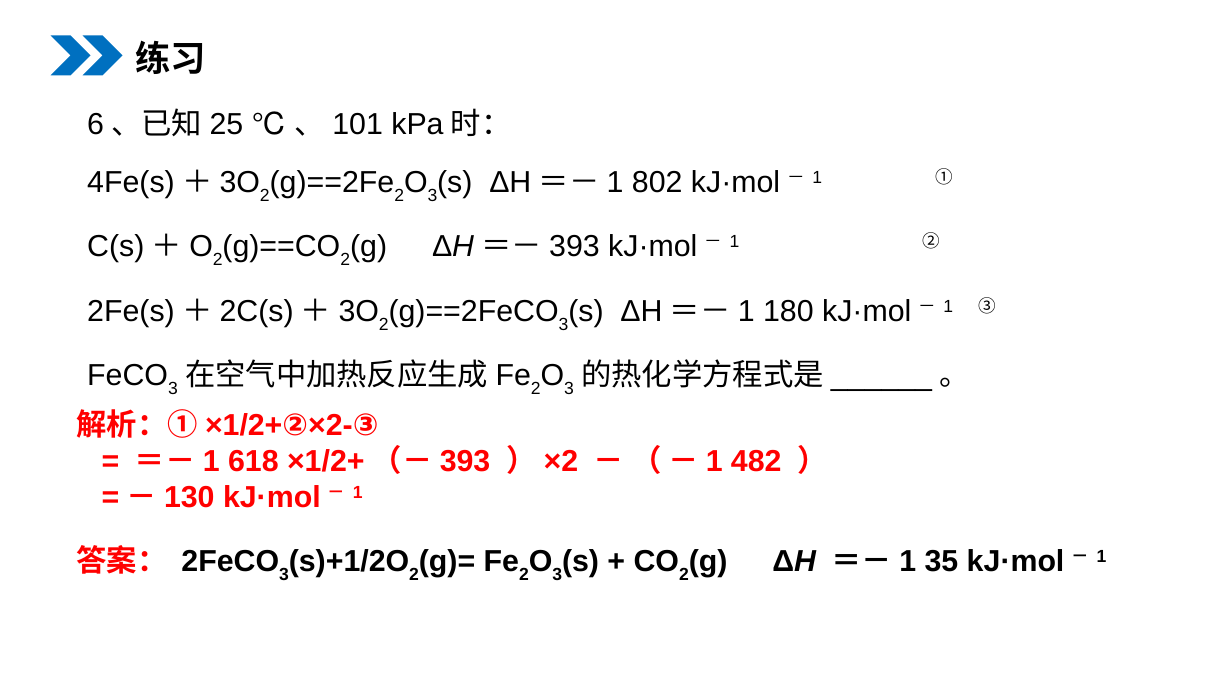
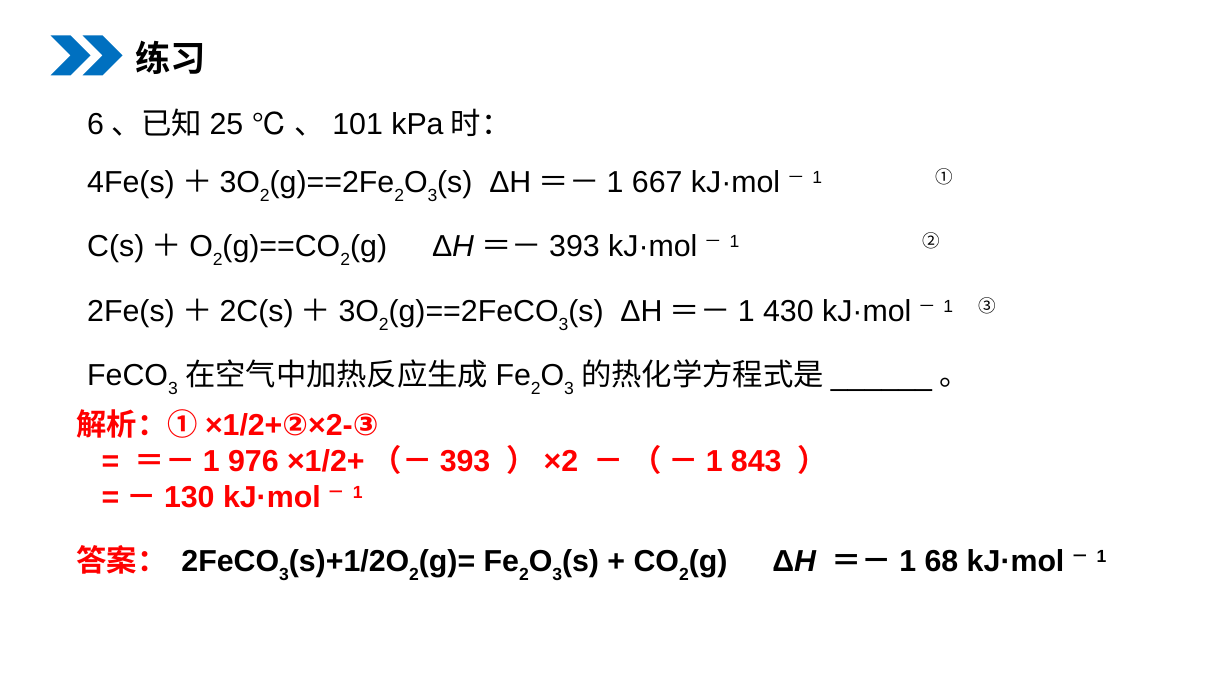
802: 802 -> 667 (657, 183)
180: 180 -> 430 (788, 311)
618: 618 -> 976 (253, 462)
482: 482 -> 843 (756, 462)
35: 35 -> 68 (941, 562)
